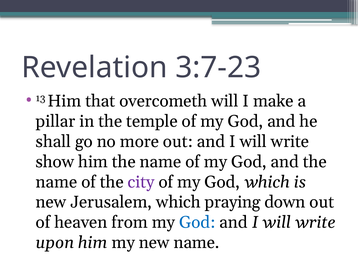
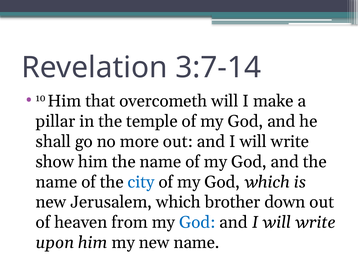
3:7-23: 3:7-23 -> 3:7-14 (218, 68)
13: 13 -> 10 (41, 98)
city colour: purple -> blue (141, 182)
praying: praying -> brother (233, 203)
